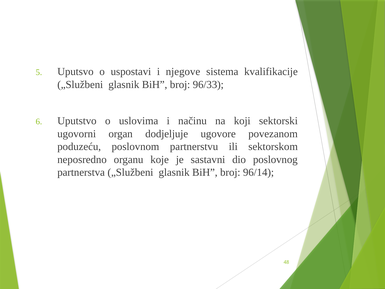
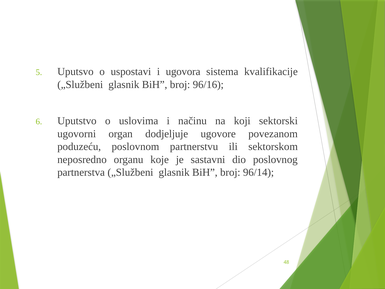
njegove: njegove -> ugovora (183, 72)
96/33: 96/33 -> 96/16 (208, 84)
